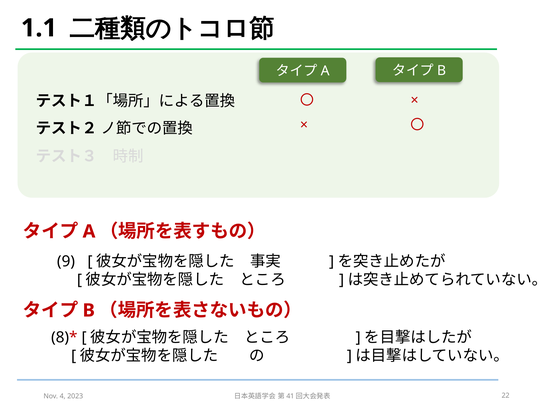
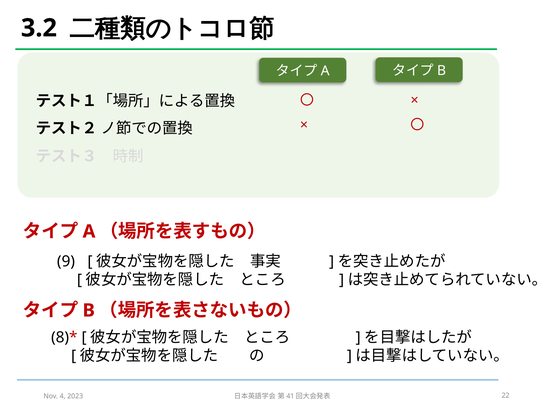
1.1: 1.1 -> 3.2 (39, 28)
